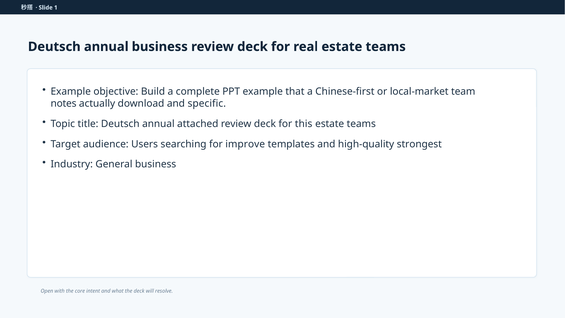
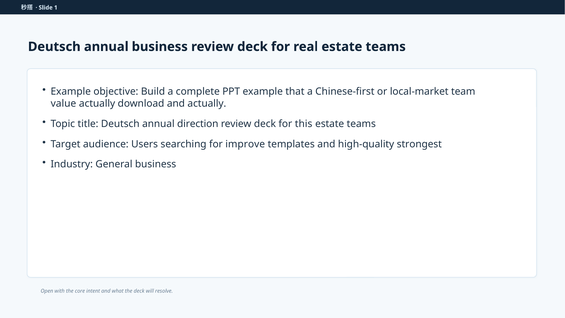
notes: notes -> value (63, 103)
and specific: specific -> actually (207, 103)
attached: attached -> direction (198, 124)
